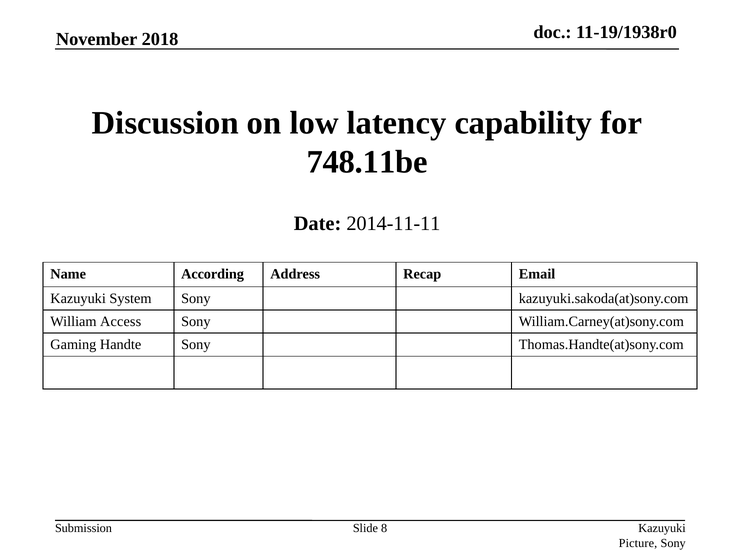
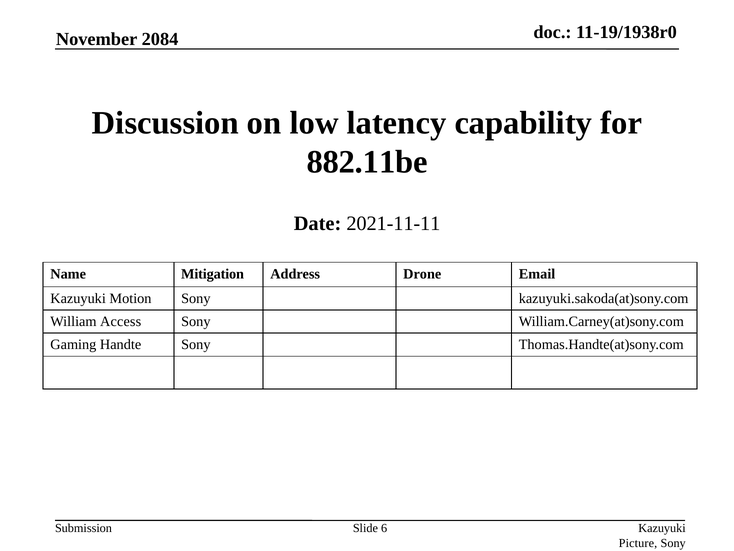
2018: 2018 -> 2084 (160, 39)
748.11be: 748.11be -> 882.11be (367, 162)
2014-11-11: 2014-11-11 -> 2021-11-11 (393, 223)
According: According -> Mitigation (213, 274)
Recap: Recap -> Drone (422, 274)
System: System -> Motion (130, 298)
8: 8 -> 6 (384, 528)
